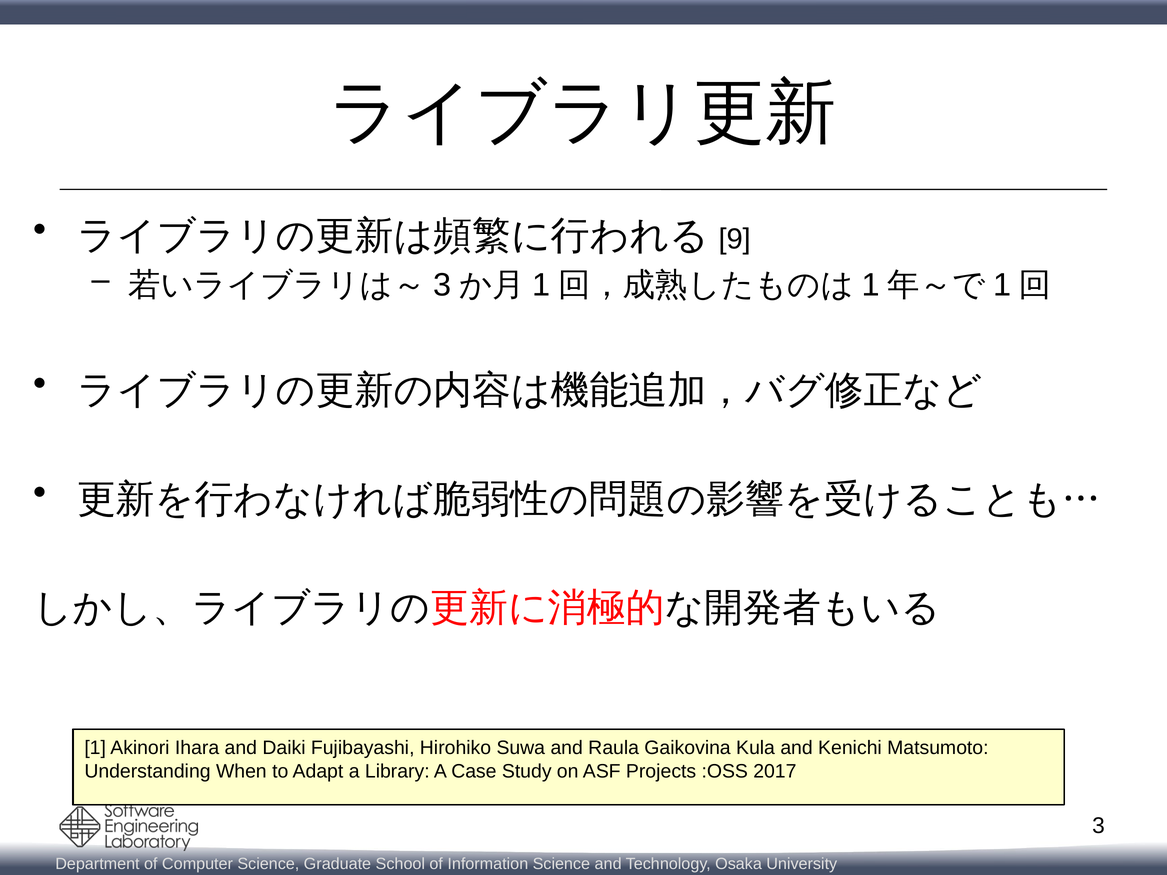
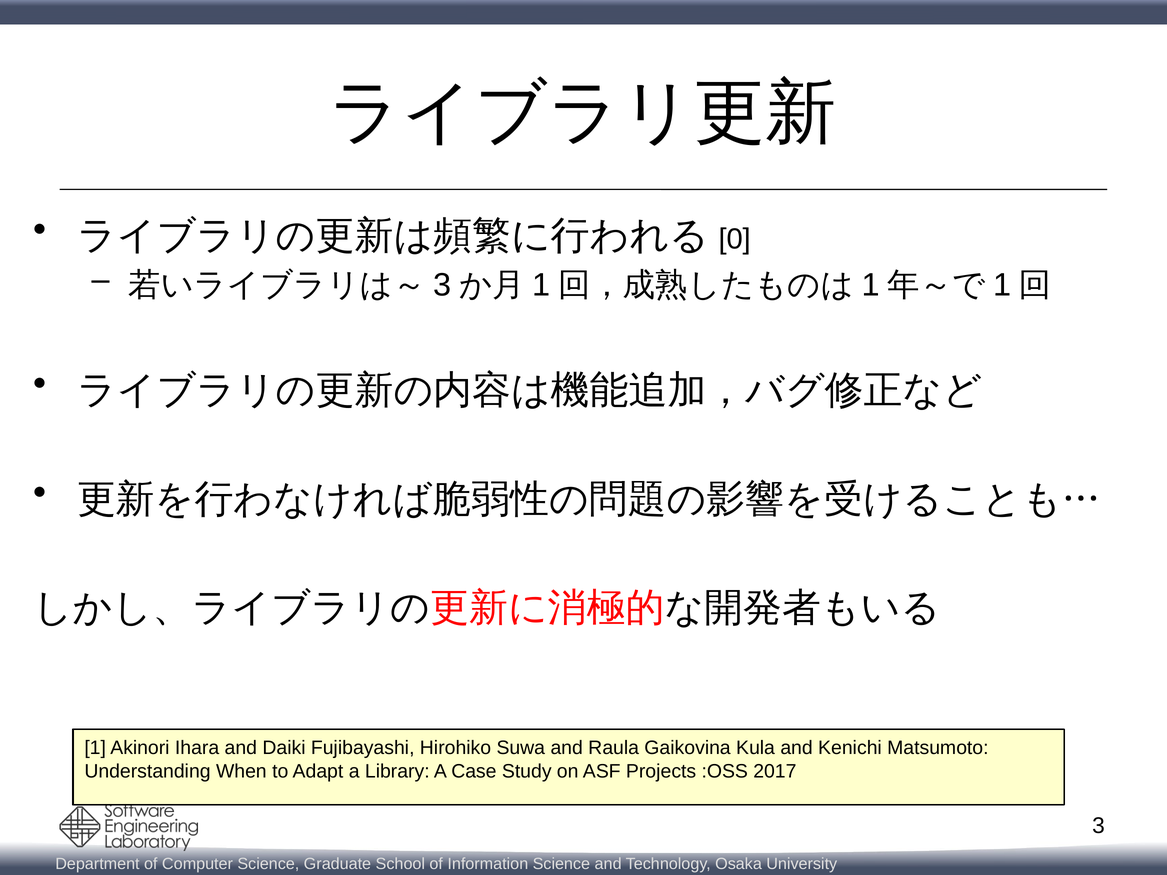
9: 9 -> 0 (735, 239)
